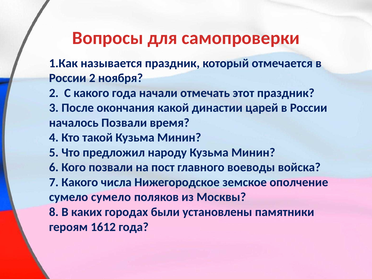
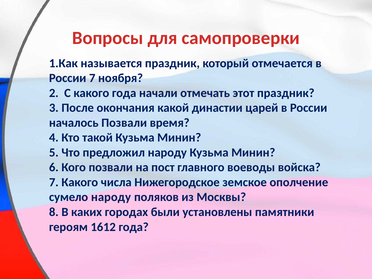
России 2: 2 -> 7 (92, 78)
сумело сумело: сумело -> народу (111, 197)
